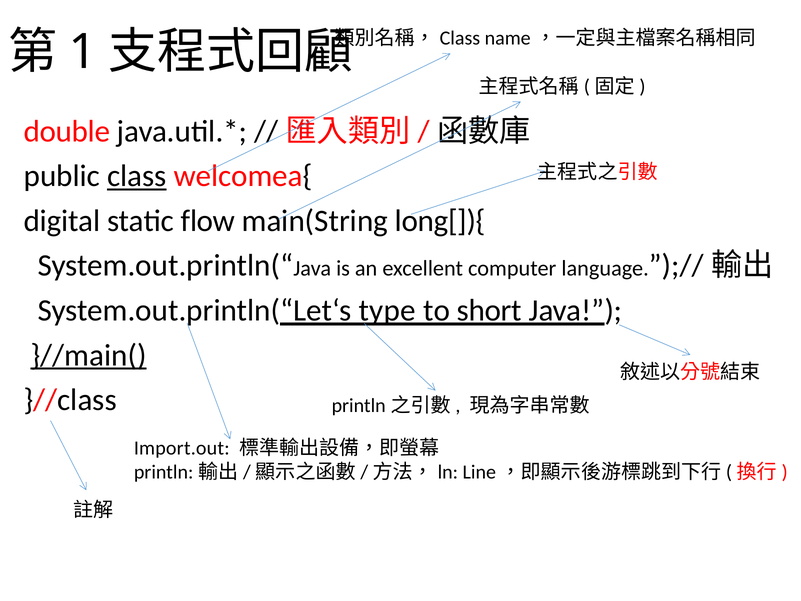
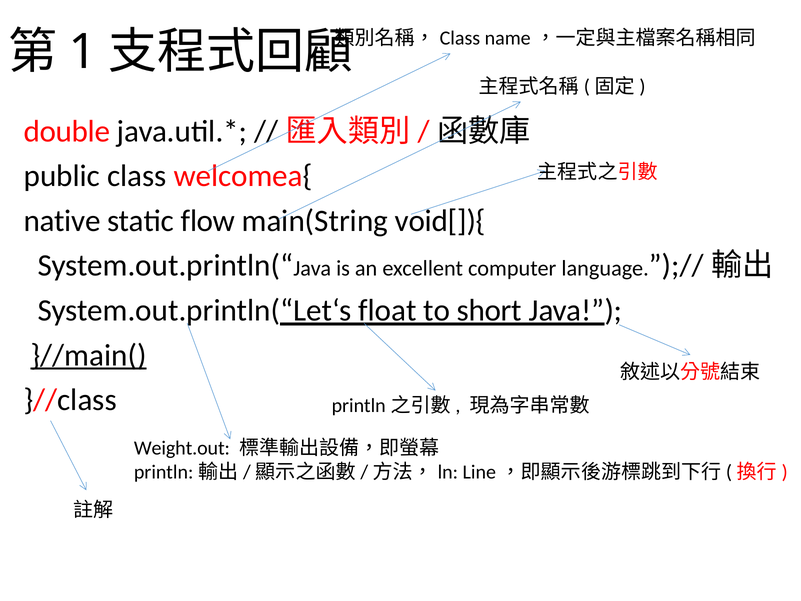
class underline: present -> none (137, 176)
digital: digital -> native (62, 221)
long[]){: long[]){ -> void[]){ (440, 221)
type: type -> float (387, 310)
Import.out: Import.out -> Weight.out (182, 448)
